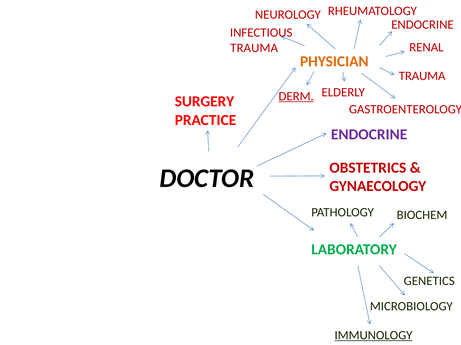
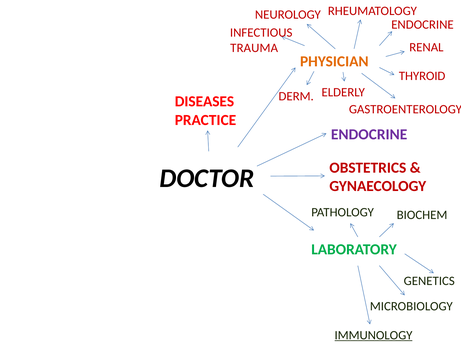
TRAUMA: TRAUMA -> THYROID (422, 76)
DERM underline: present -> none (296, 96)
SURGERY: SURGERY -> DISEASES (204, 102)
